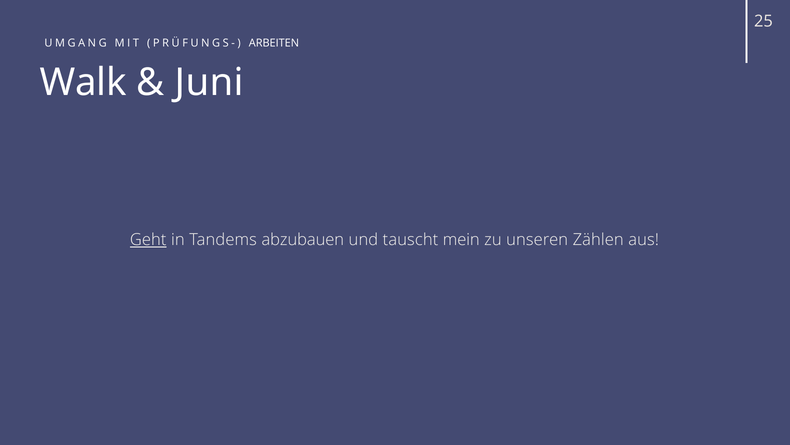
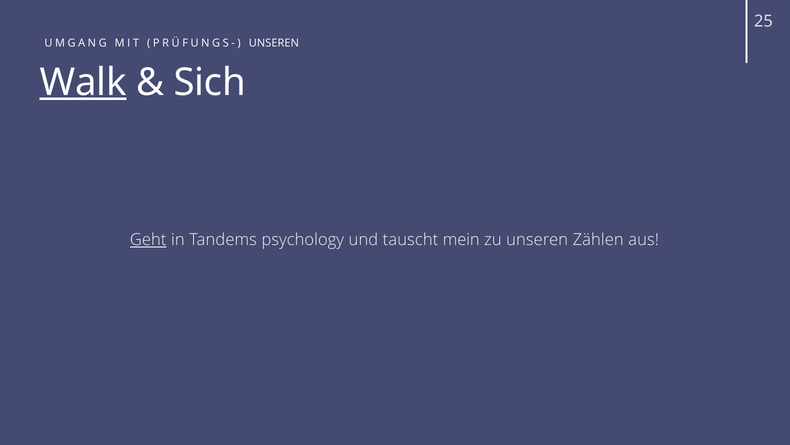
PRÜFUNGS- ARBEITEN: ARBEITEN -> UNSEREN (274, 43)
Walk underline: none -> present (83, 82)
Juni: Juni -> Sich (210, 82)
abzubauen: abzubauen -> psychology (303, 240)
